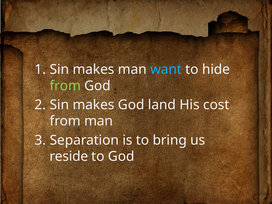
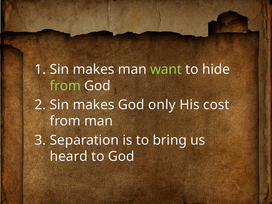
want colour: light blue -> light green (166, 69)
land: land -> only (162, 105)
reside: reside -> heard (69, 156)
